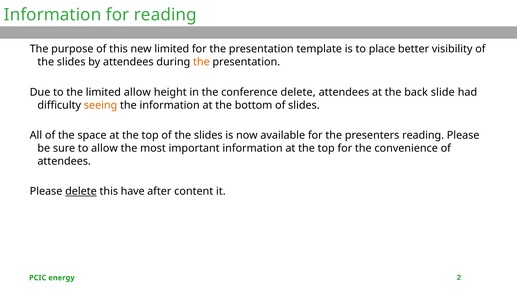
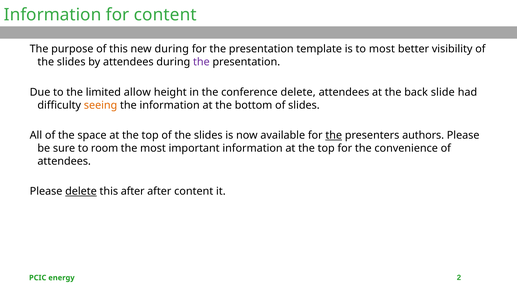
for reading: reading -> content (165, 15)
new limited: limited -> during (172, 49)
to place: place -> most (382, 49)
the colour: orange -> purple (201, 62)
the underline: none -> present (334, 135)
presenters reading: reading -> authors (423, 135)
to allow: allow -> room (105, 148)
this have: have -> after (133, 191)
